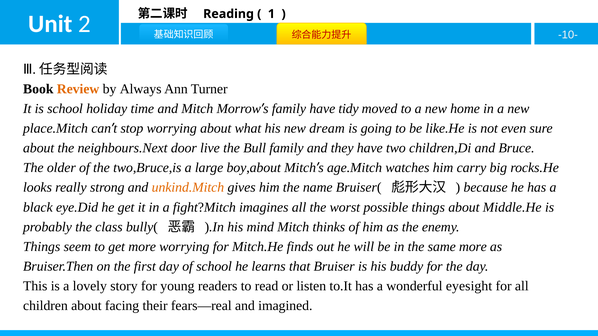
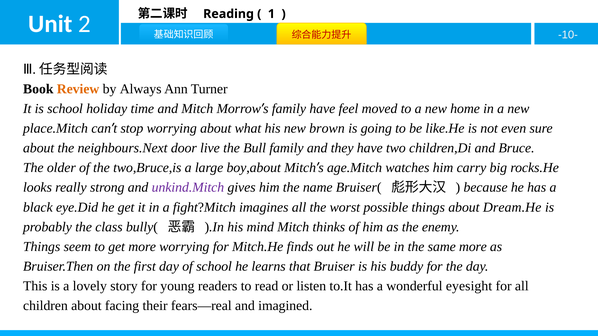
tidy: tidy -> feel (348, 109)
dream: dream -> brown (327, 128)
unkind.Mitch colour: orange -> purple (188, 188)
Middle.He: Middle.He -> Dream.He (512, 207)
